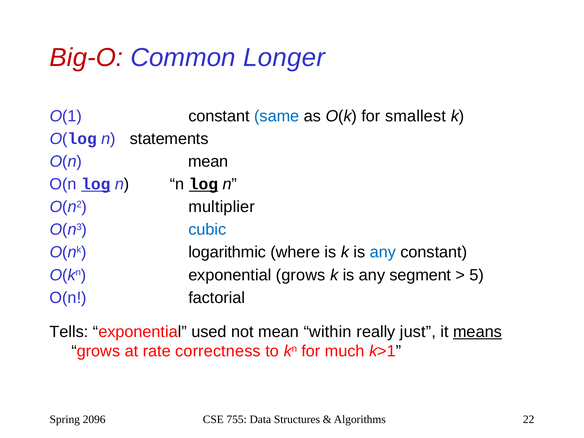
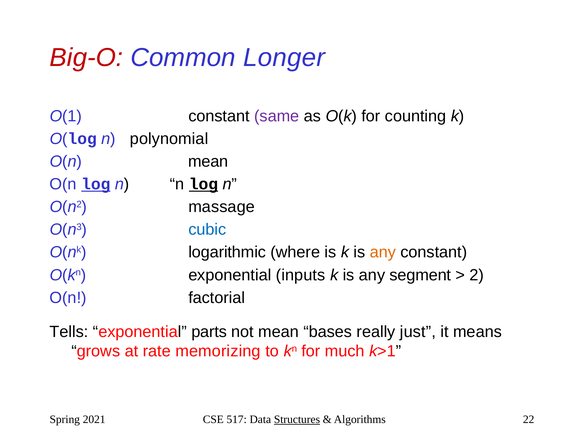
same colour: blue -> purple (277, 116)
smallest: smallest -> counting (416, 116)
statements: statements -> polynomial (169, 139)
multiplier: multiplier -> massage (222, 207)
any colour: blue -> orange (383, 252)
exponential grows: grows -> inputs (301, 275)
5: 5 -> 2 (477, 275)
used: used -> parts (209, 332)
within: within -> bases (328, 332)
means underline: present -> none (477, 332)
correctness: correctness -> memorizing (218, 351)
2096: 2096 -> 2021 (94, 419)
755: 755 -> 517 (237, 419)
Structures underline: none -> present (297, 419)
